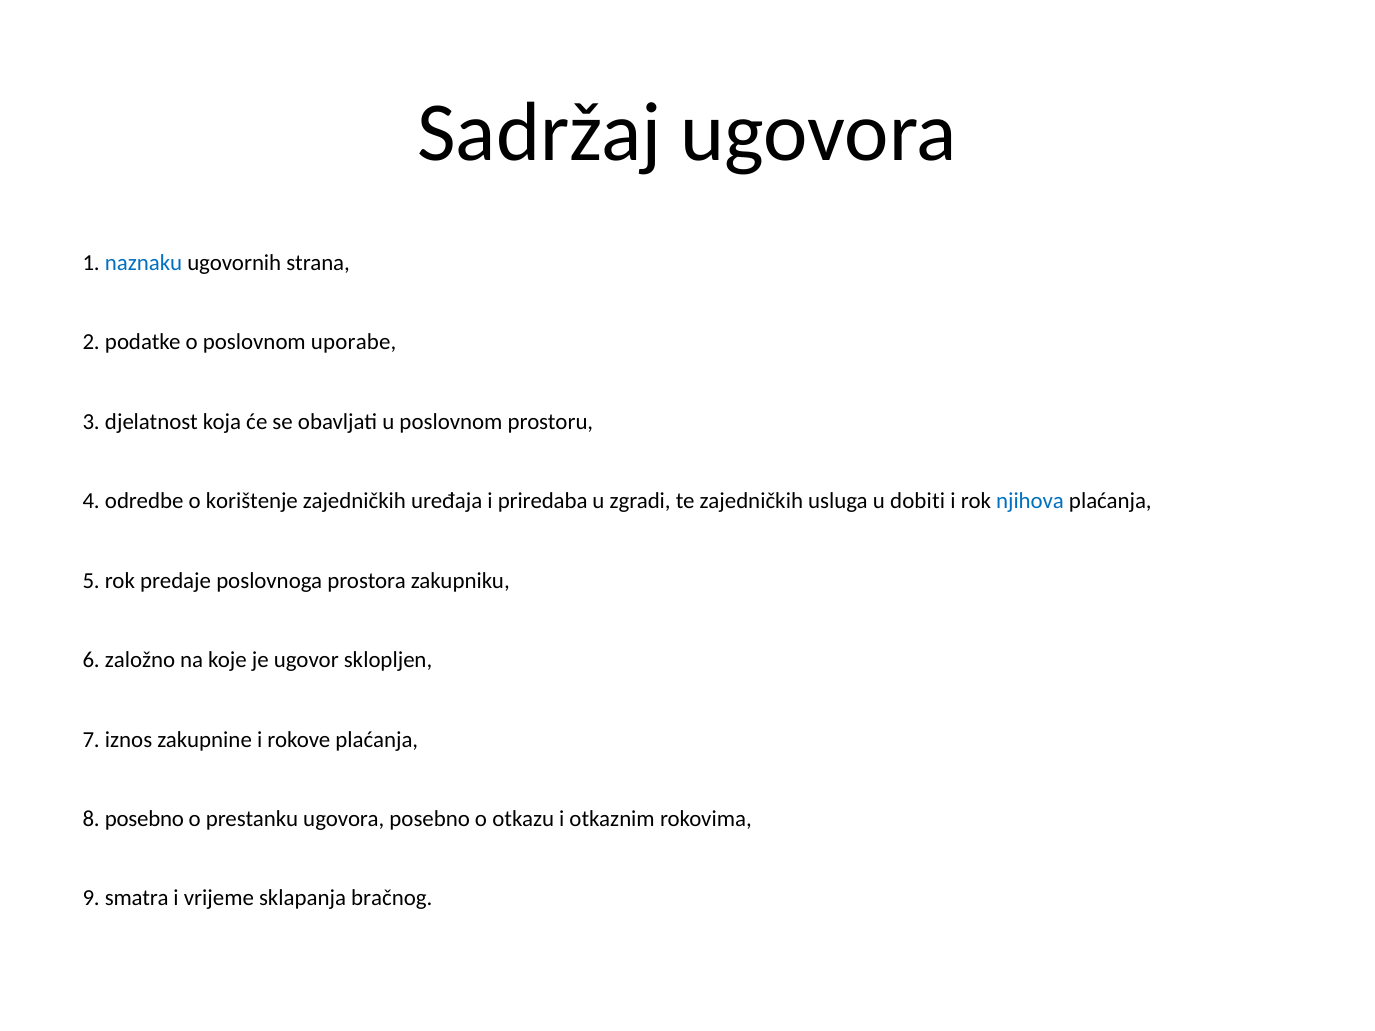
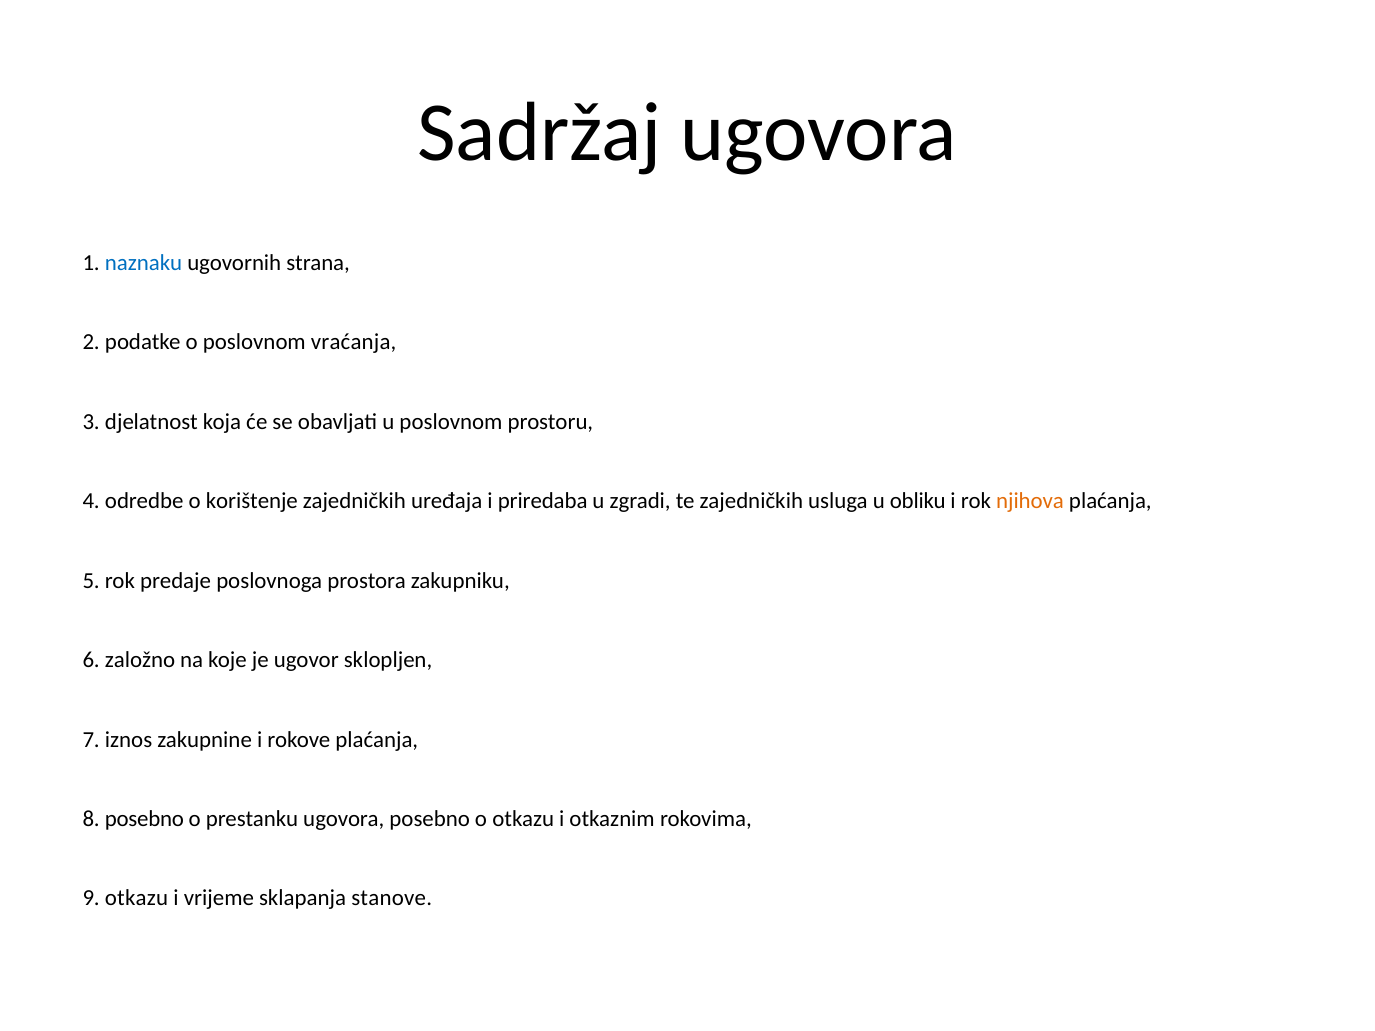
uporabe: uporabe -> vraćanja (354, 342)
dobiti: dobiti -> obliku (918, 501)
njihova colour: blue -> orange (1030, 501)
9 smatra: smatra -> otkazu (136, 899)
bračnog: bračnog -> stanove (392, 899)
